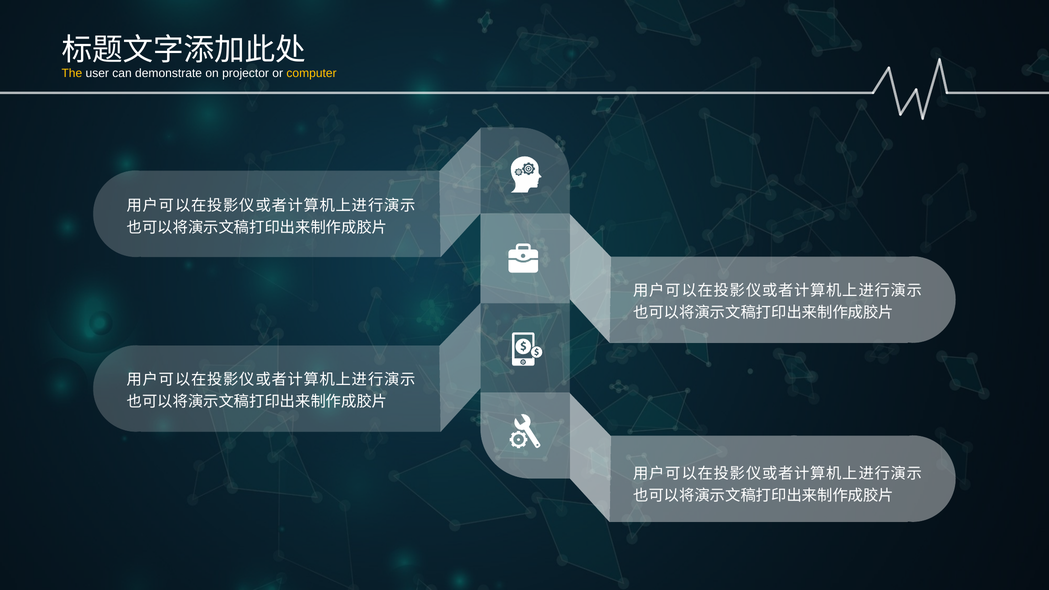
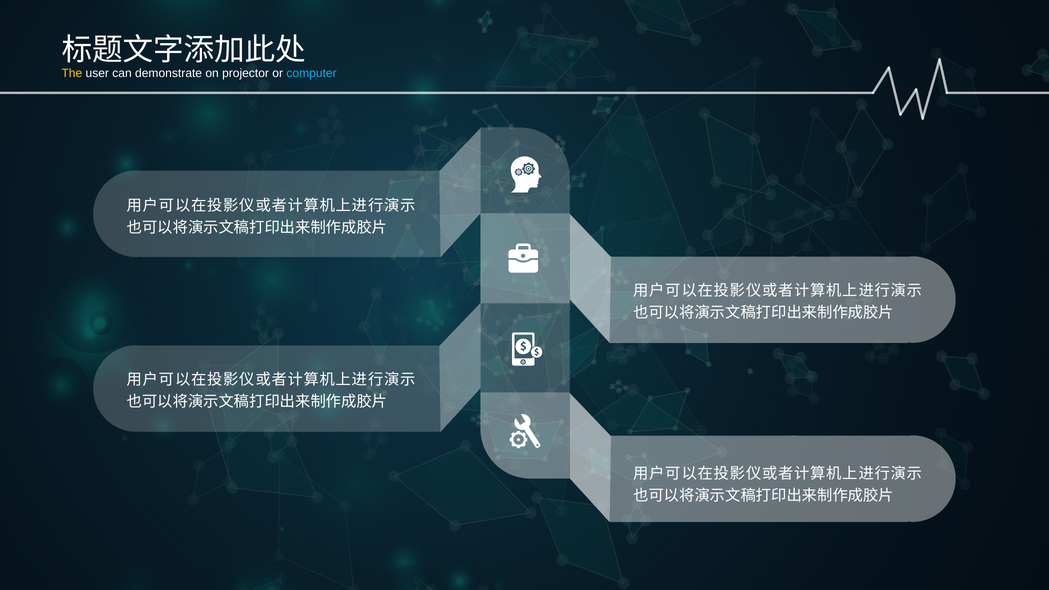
computer colour: yellow -> light blue (312, 73)
